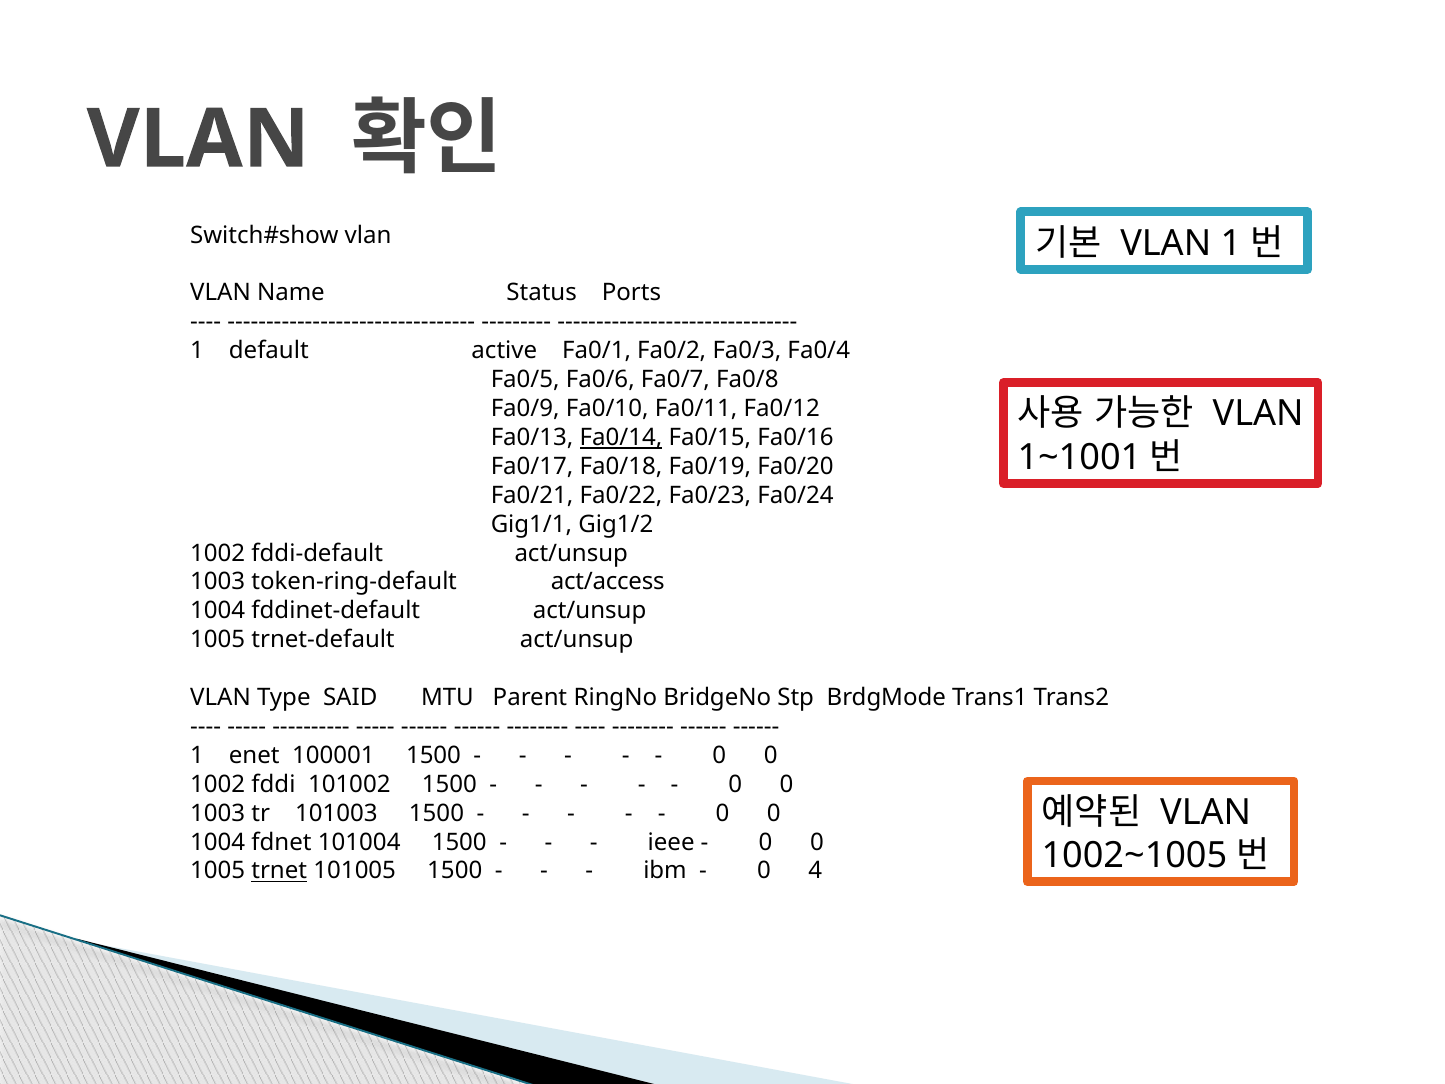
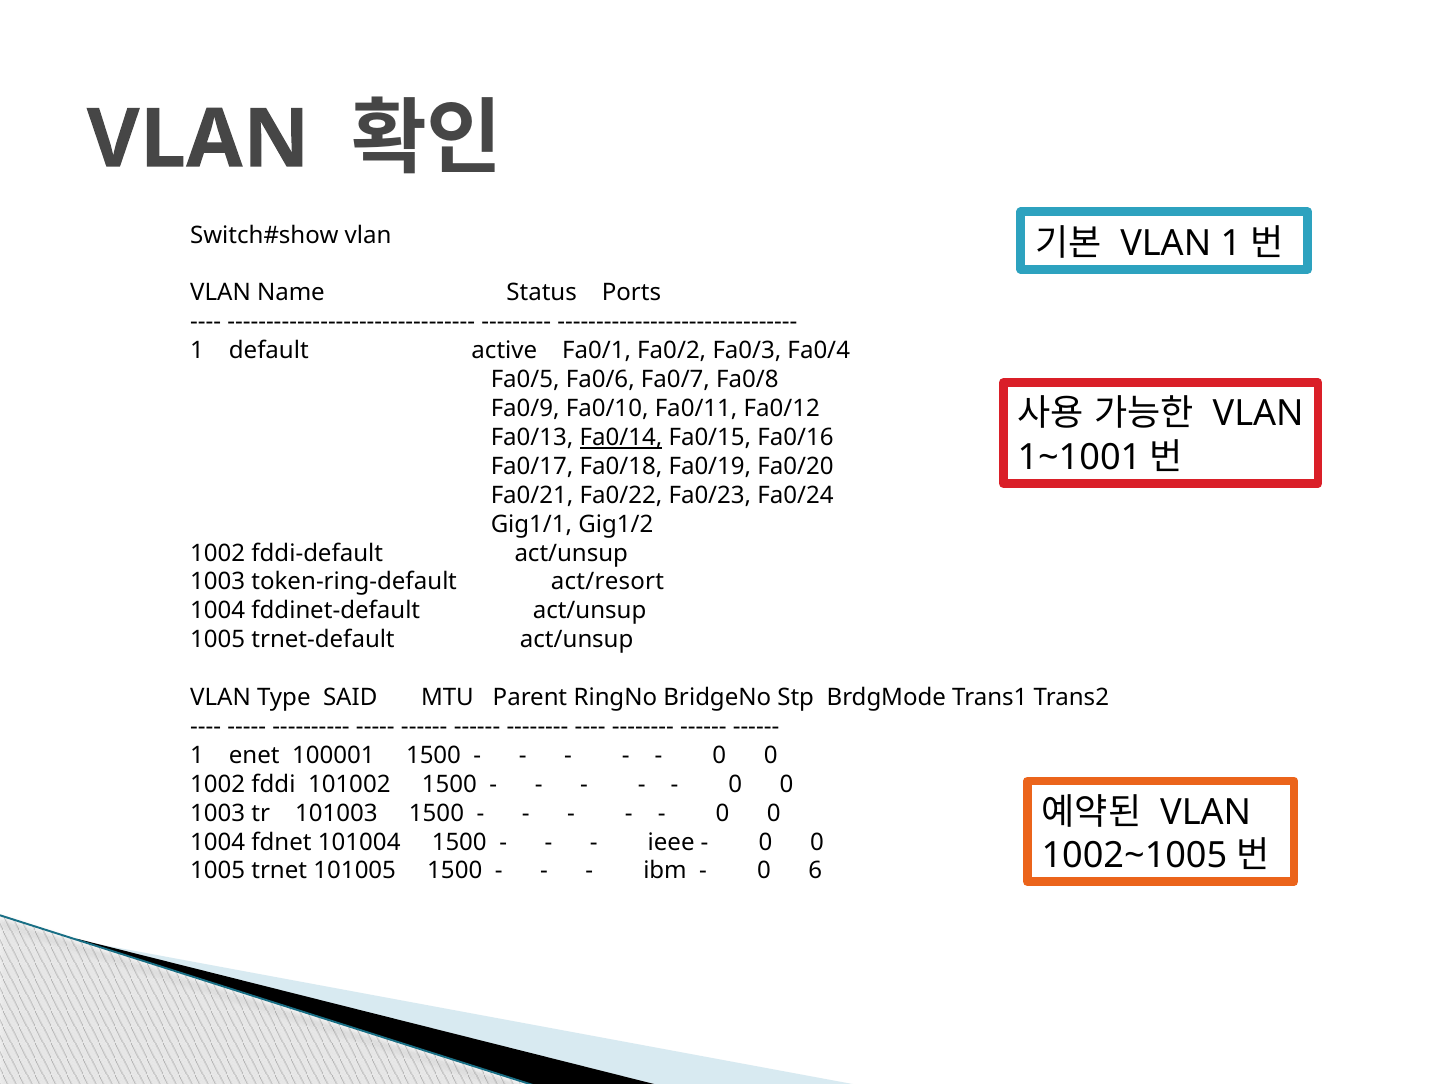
act/access: act/access -> act/resort (607, 582)
trnet underline: present -> none (279, 871)
4: 4 -> 6 (815, 871)
